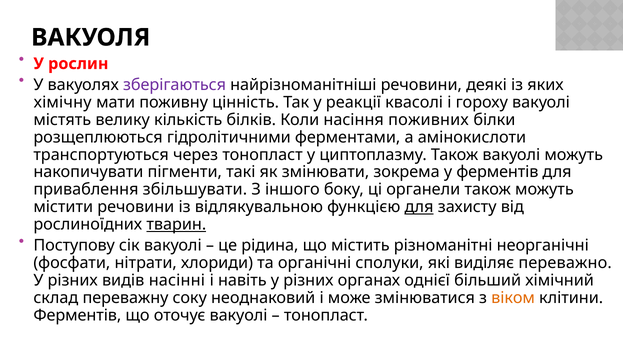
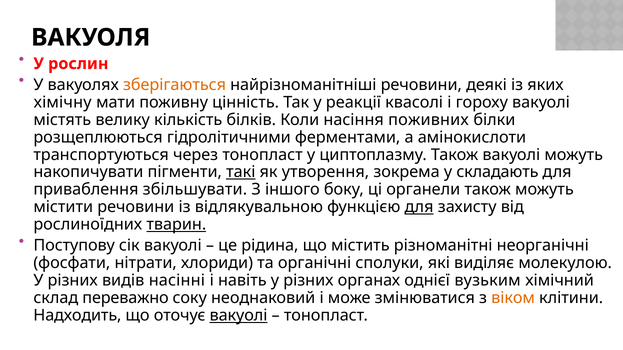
зберігаються colour: purple -> orange (175, 85)
такі underline: none -> present (241, 172)
змінювати: змінювати -> утворення (325, 172)
у ферментів: ферментів -> складають (497, 172)
переважно: переважно -> молекулою (565, 263)
більший: більший -> вузьким (488, 281)
переважну: переважну -> переважно (126, 298)
Ферментів: Ферментів -> Надходить (77, 316)
вакуолі underline: none -> present (239, 316)
